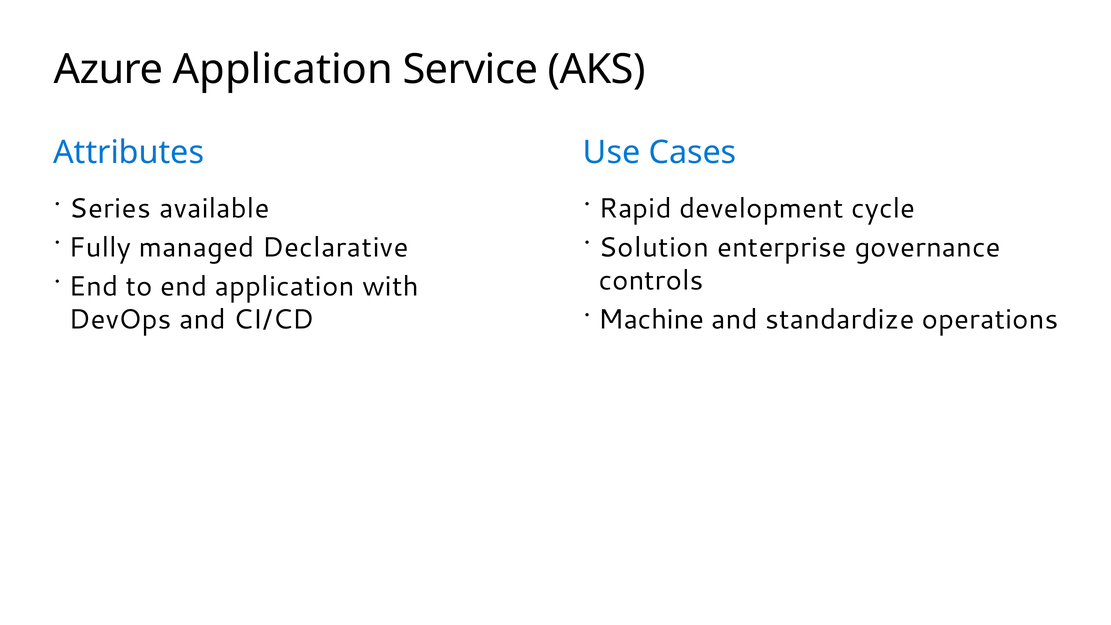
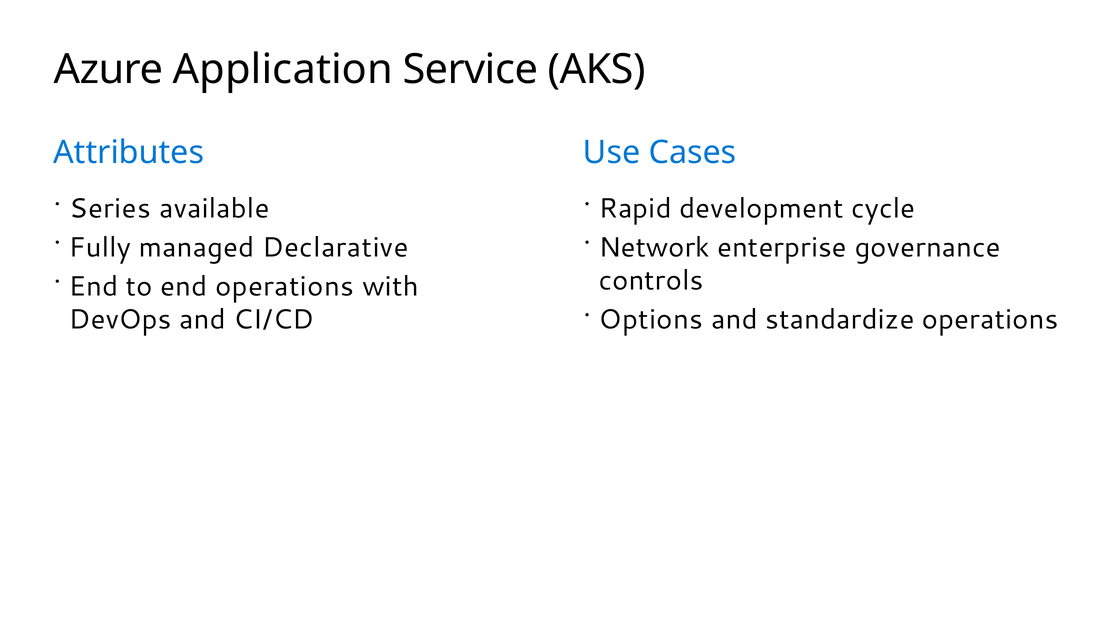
Solution: Solution -> Network (654, 247)
end application: application -> operations (285, 286)
Machine: Machine -> Options (651, 320)
